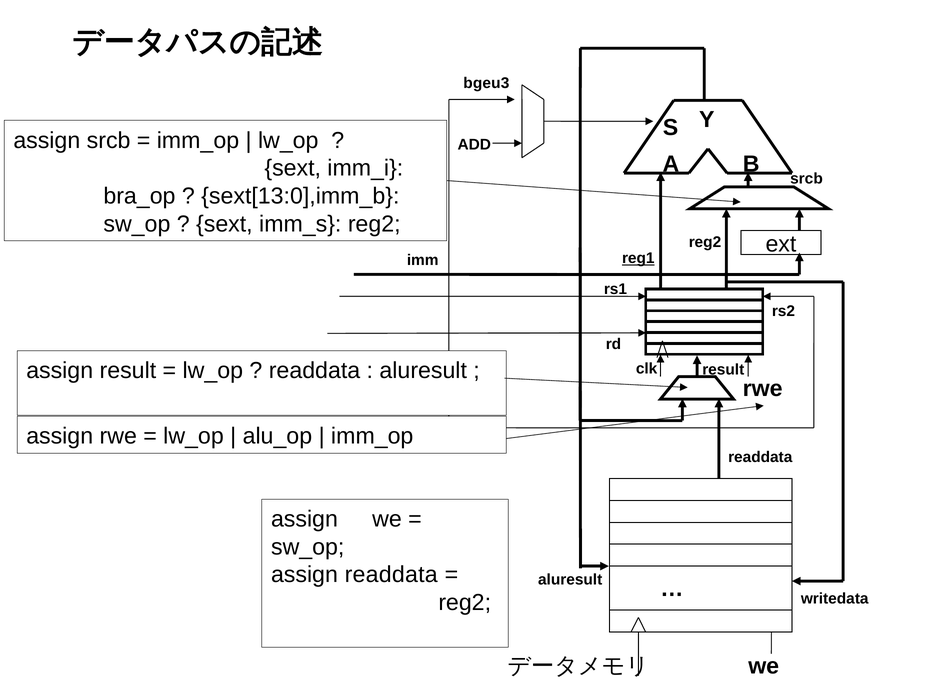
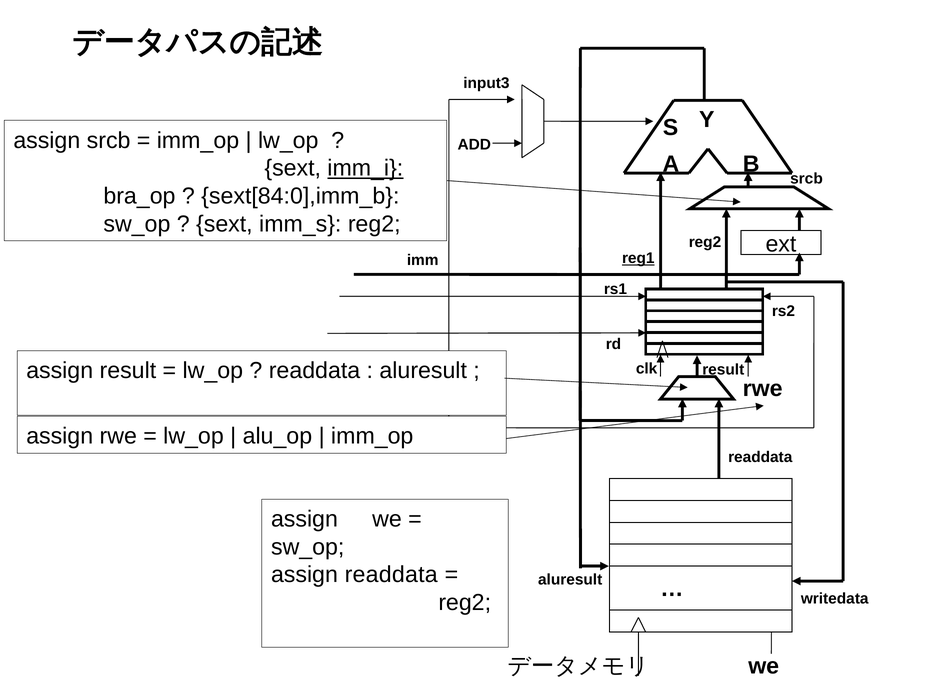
bgeu3: bgeu3 -> input3 (486, 83)
imm_i underline: none -> present (365, 168)
sext[13:0],imm_b: sext[13:0],imm_b -> sext[84:0],imm_b (300, 196)
